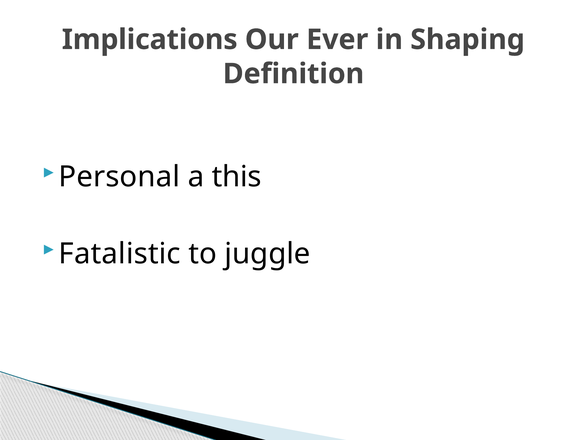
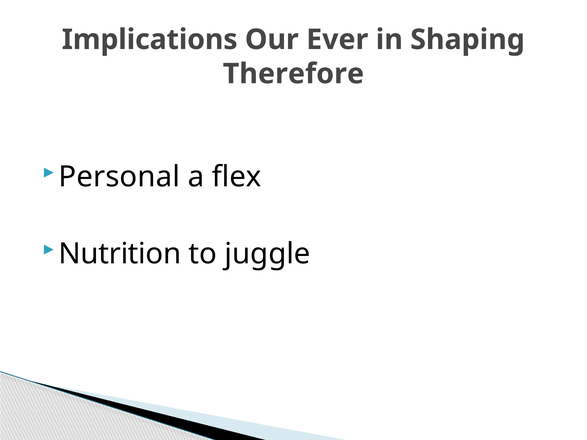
Definition: Definition -> Therefore (293, 74)
this: this -> flex (237, 177)
Fatalistic: Fatalistic -> Nutrition (120, 254)
